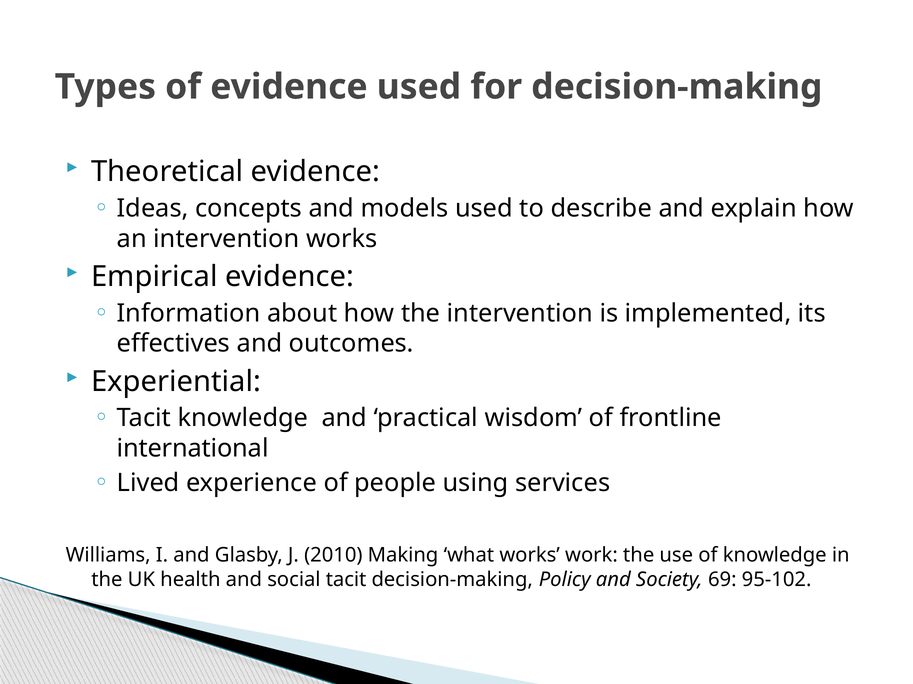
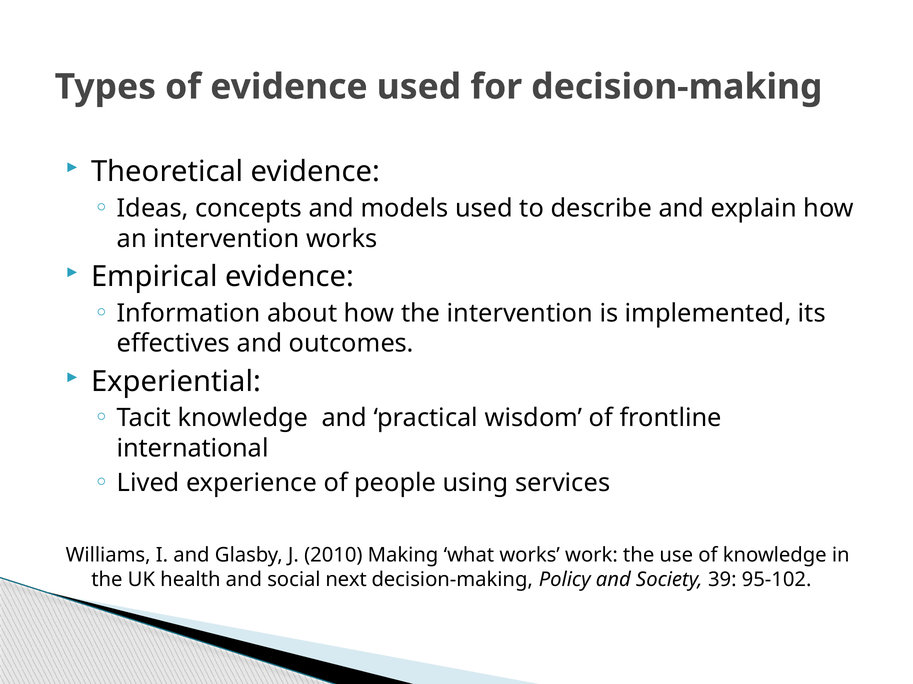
social tacit: tacit -> next (346, 580)
69: 69 -> 39 (722, 580)
